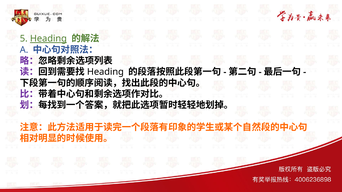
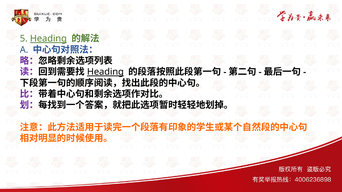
Heading underline: none -> present (105, 72)
